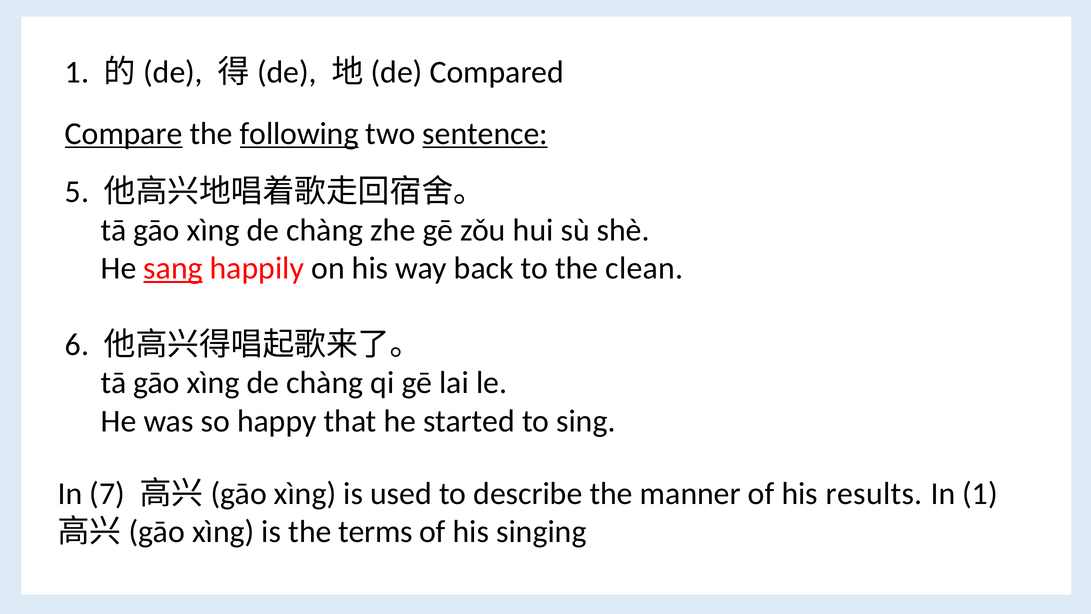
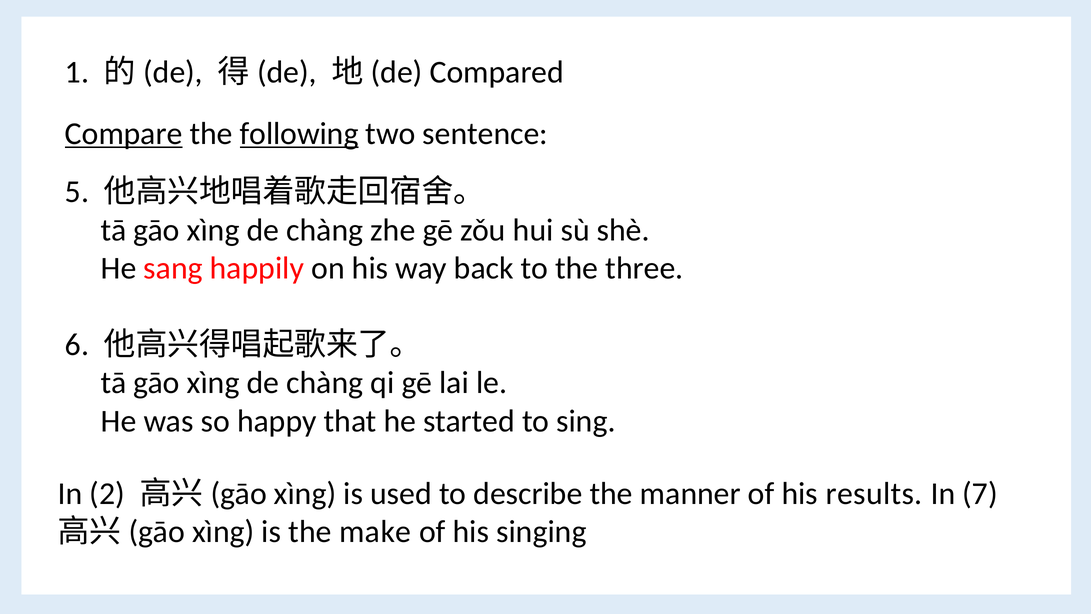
sentence underline: present -> none (485, 133)
sang underline: present -> none (173, 268)
clean: clean -> three (644, 268)
7: 7 -> 2 (107, 493)
In 1: 1 -> 7 (980, 493)
terms: terms -> make (375, 532)
